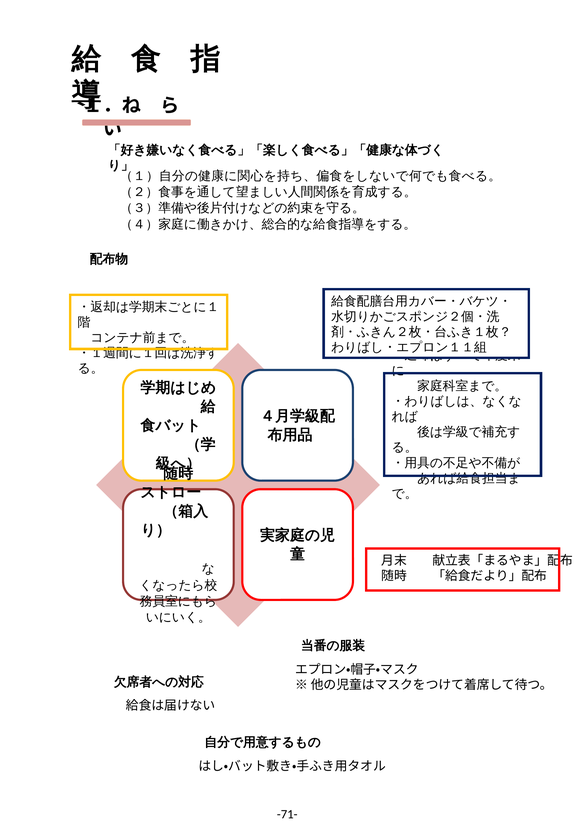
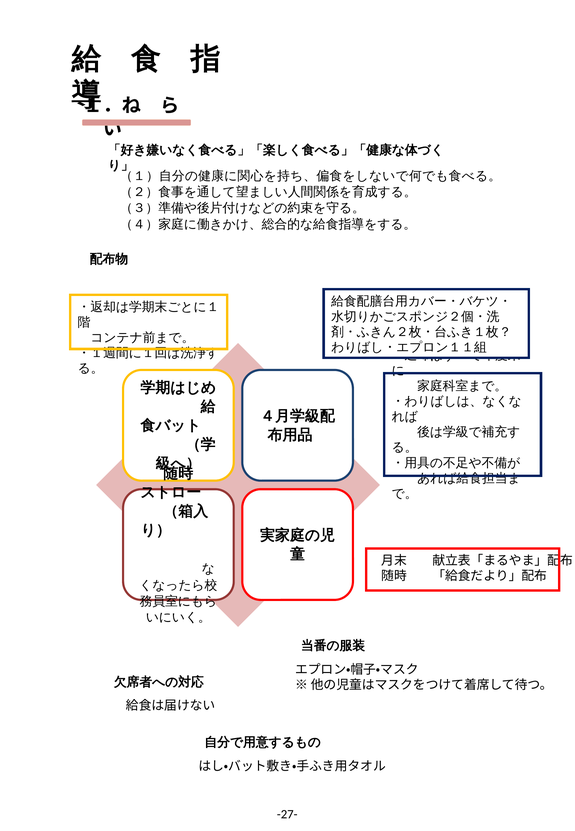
-71-: -71- -> -27- (287, 814)
